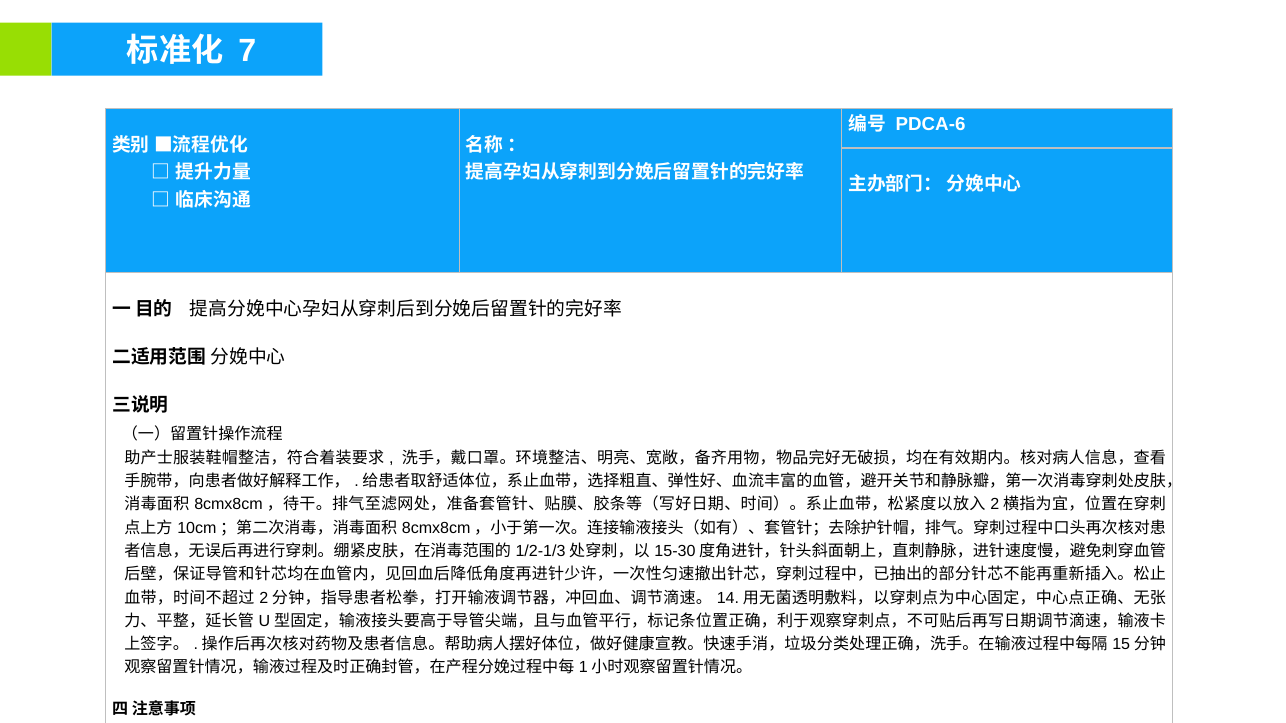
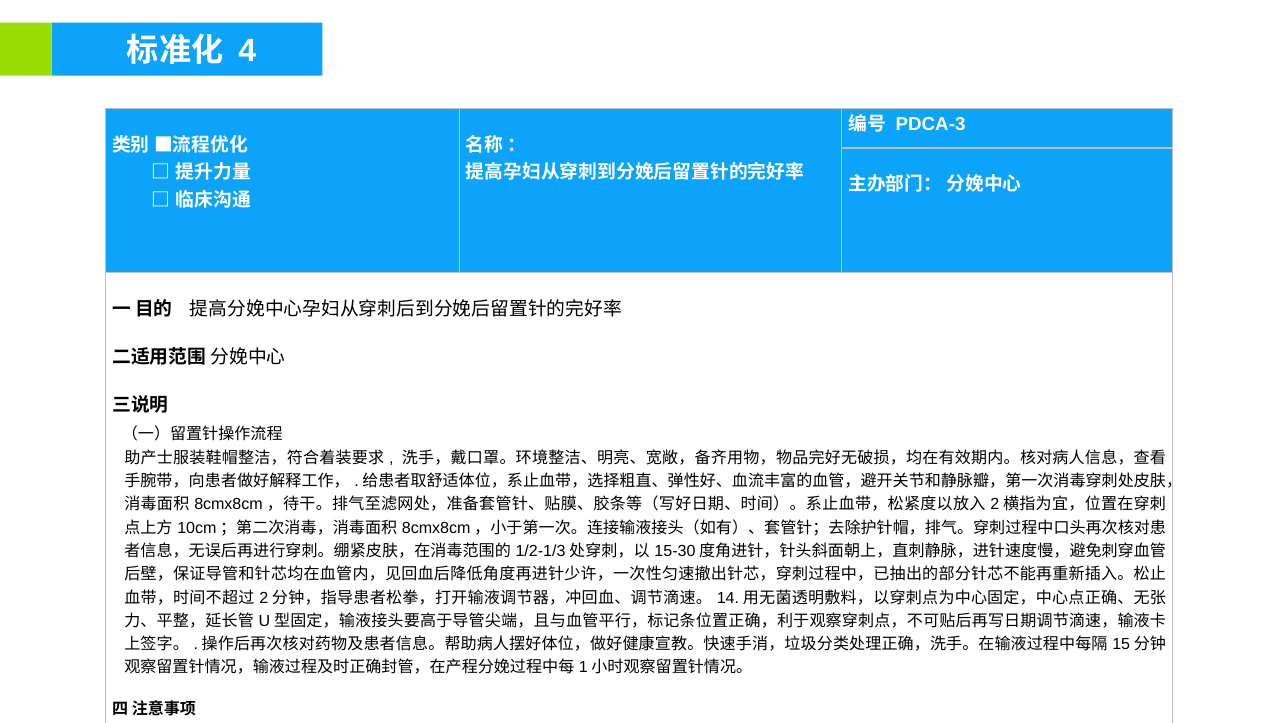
7: 7 -> 4 (247, 51)
PDCA-6: PDCA-6 -> PDCA-3 (931, 124)
